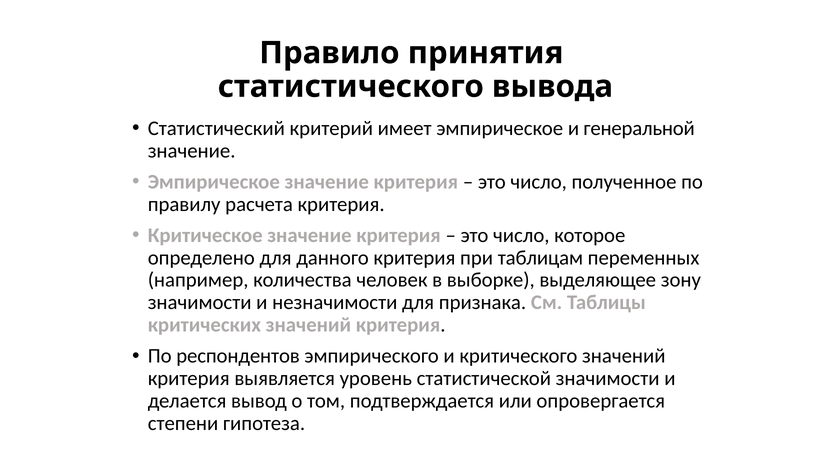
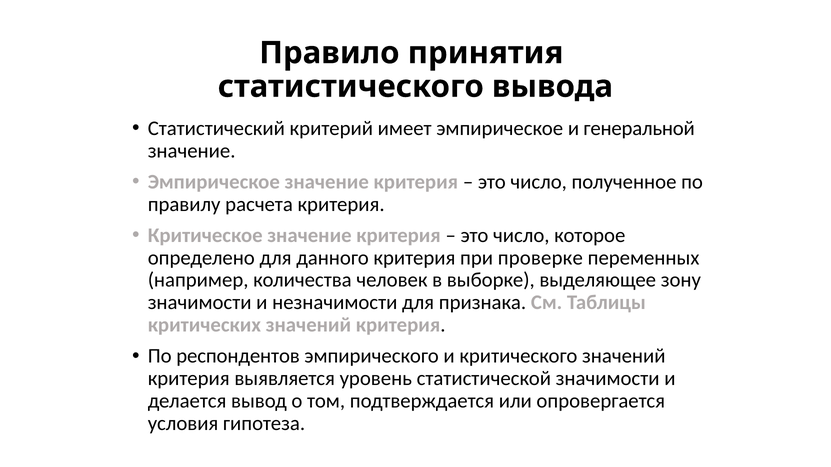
таблицам: таблицам -> проверке (540, 258)
степени: степени -> условия (183, 424)
